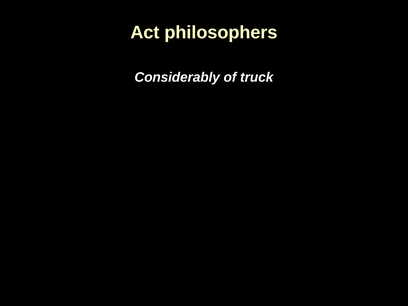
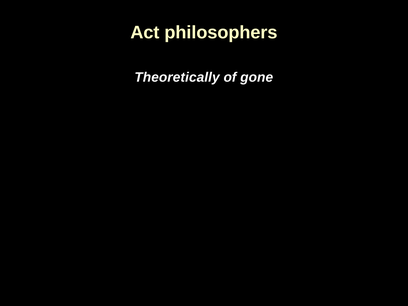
Considerably: Considerably -> Theoretically (177, 77)
truck: truck -> gone (257, 77)
